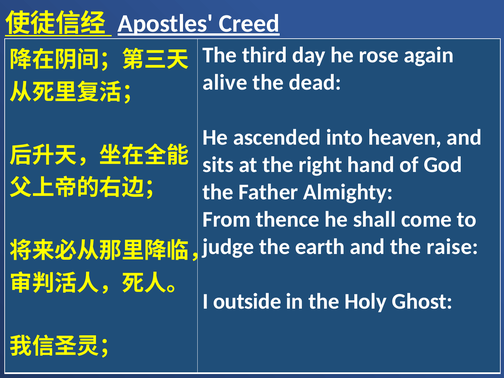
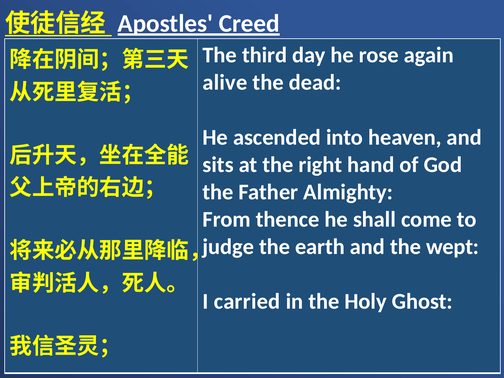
raise: raise -> wept (453, 247)
outside: outside -> carried (247, 302)
